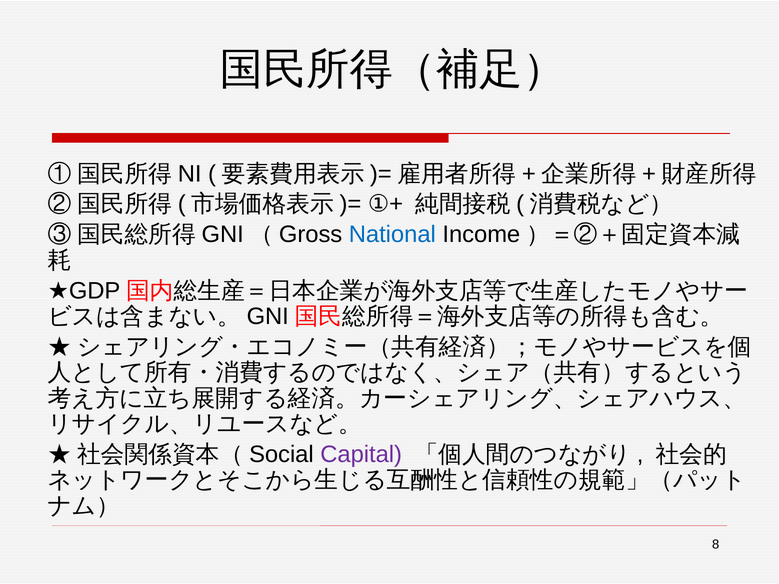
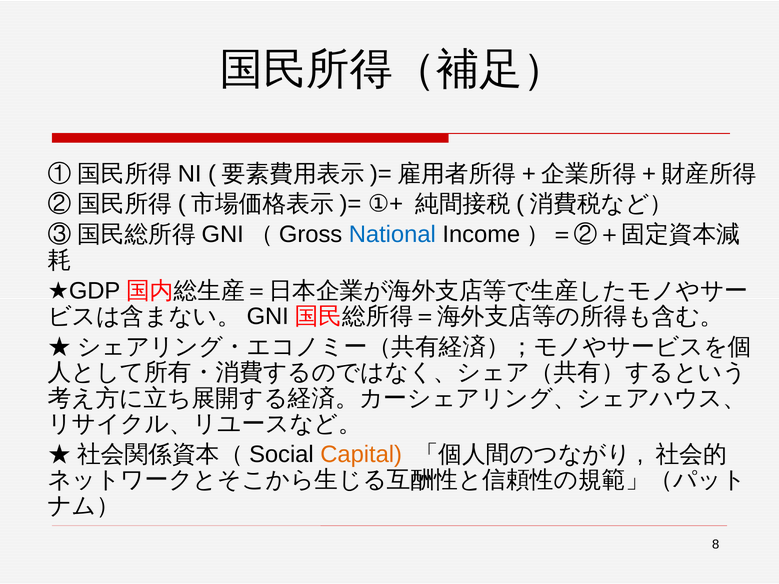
Capital colour: purple -> orange (361, 455)
